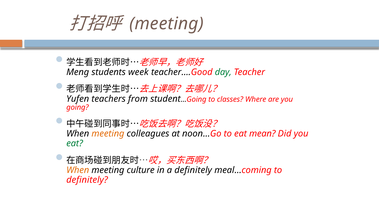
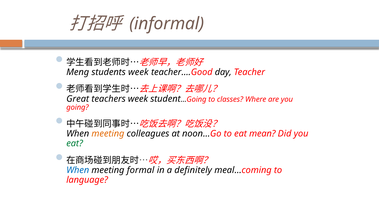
meeting: meeting -> informal (167, 24)
day colour: green -> black (223, 72)
Yufen: Yufen -> Great (78, 99)
teachers from: from -> week (138, 99)
When colour: orange -> blue (78, 170)
culture: culture -> formal (141, 170)
definitely: definitely -> language (87, 180)
